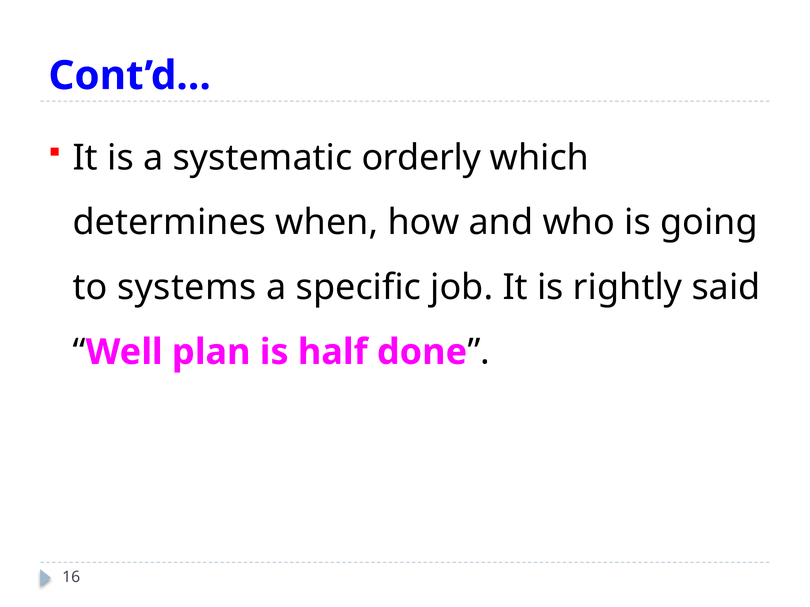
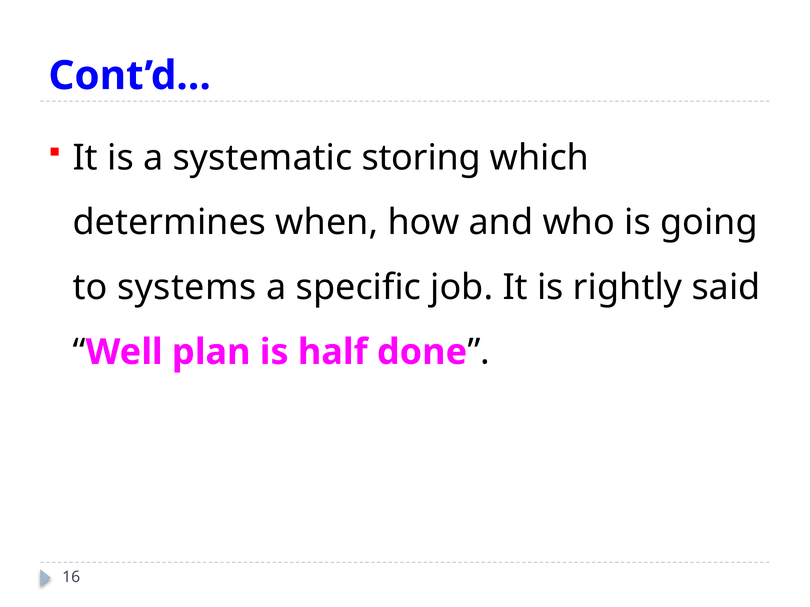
orderly: orderly -> storing (421, 158)
